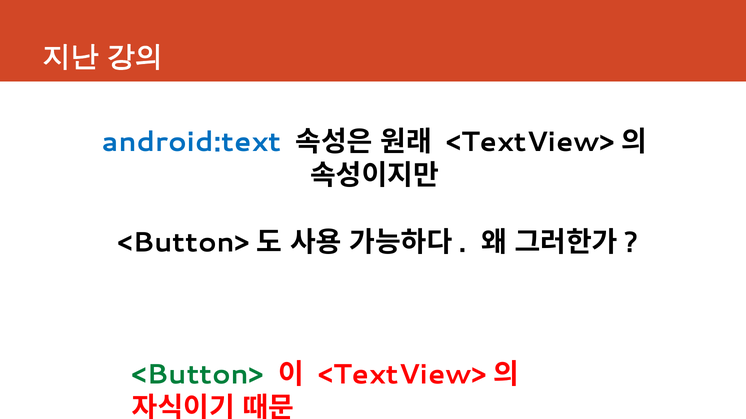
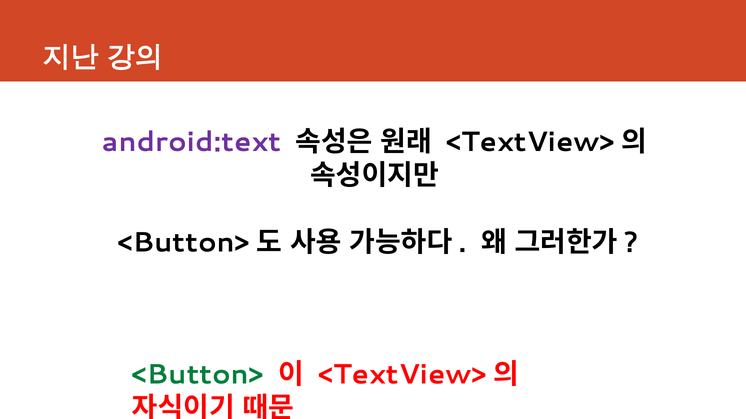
android:text colour: blue -> purple (191, 142)
